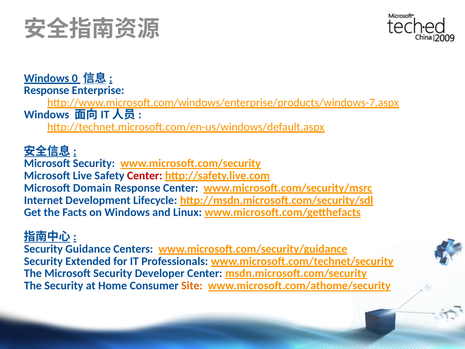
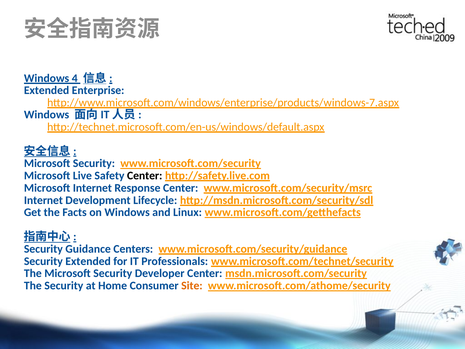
0: 0 -> 4 (75, 78)
Response: Response -> Extended (47, 90)
Center colour: red -> black (145, 176)
Microsoft Domain: Domain -> Internet (92, 188)
